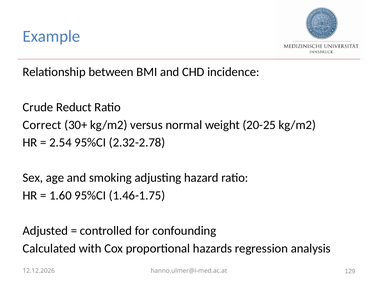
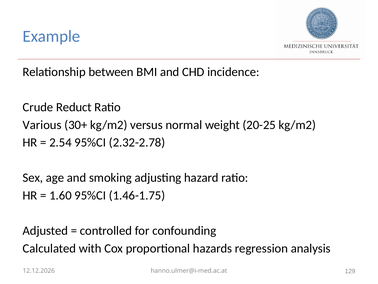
Correct: Correct -> Various (42, 125)
